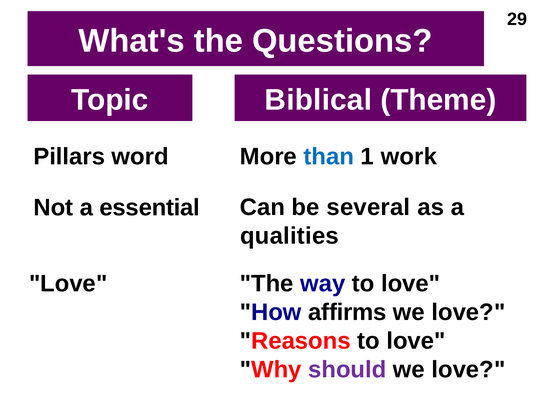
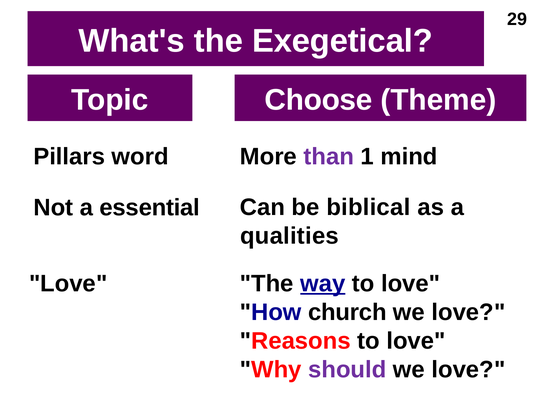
Questions: Questions -> Exegetical (342, 41)
Biblical: Biblical -> Choose (319, 100)
than colour: blue -> purple (329, 157)
work: work -> mind (409, 157)
several: several -> biblical (368, 207)
way underline: none -> present (323, 283)
affirms: affirms -> church (347, 312)
